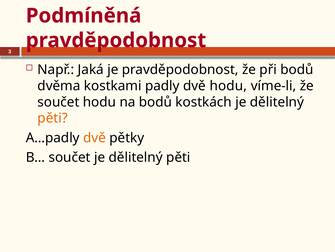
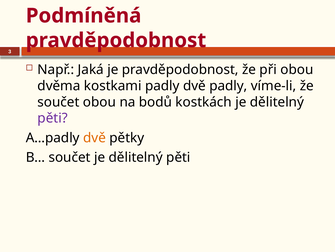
při bodů: bodů -> obou (297, 69)
dvě hodu: hodu -> padly (228, 86)
součet hodu: hodu -> obou (99, 102)
pěti colour: orange -> purple (53, 118)
